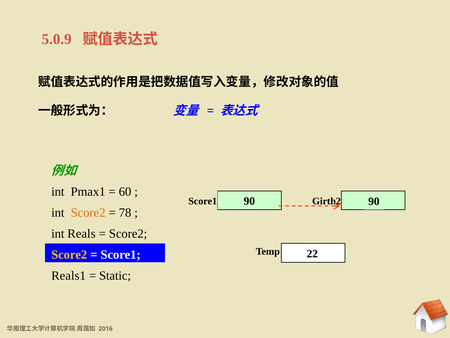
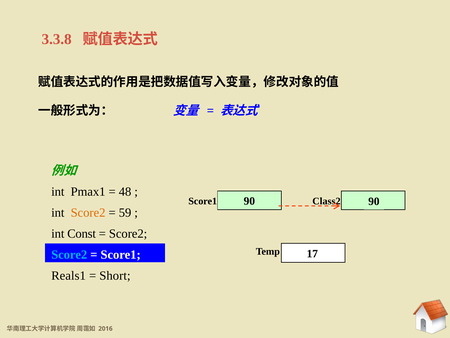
5.0.9: 5.0.9 -> 3.3.8 (57, 39)
60: 60 -> 48 (125, 191)
Girth2: Girth2 -> Class2 (326, 201)
78: 78 -> 59 (125, 212)
Reals: Reals -> Const (82, 233)
22: 22 -> 17 (312, 254)
Score2 colour: yellow -> light blue (69, 254)
Static: Static -> Short (115, 275)
